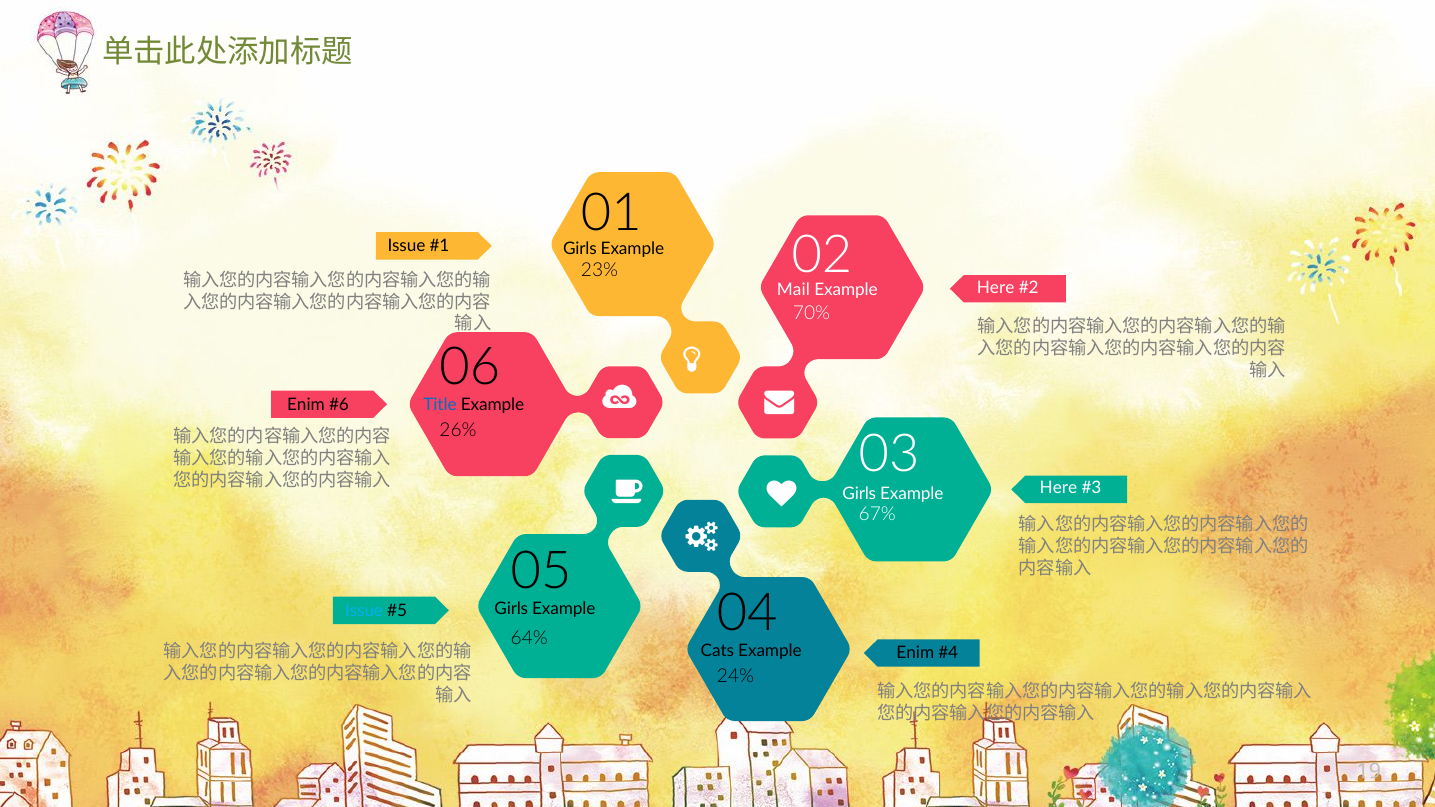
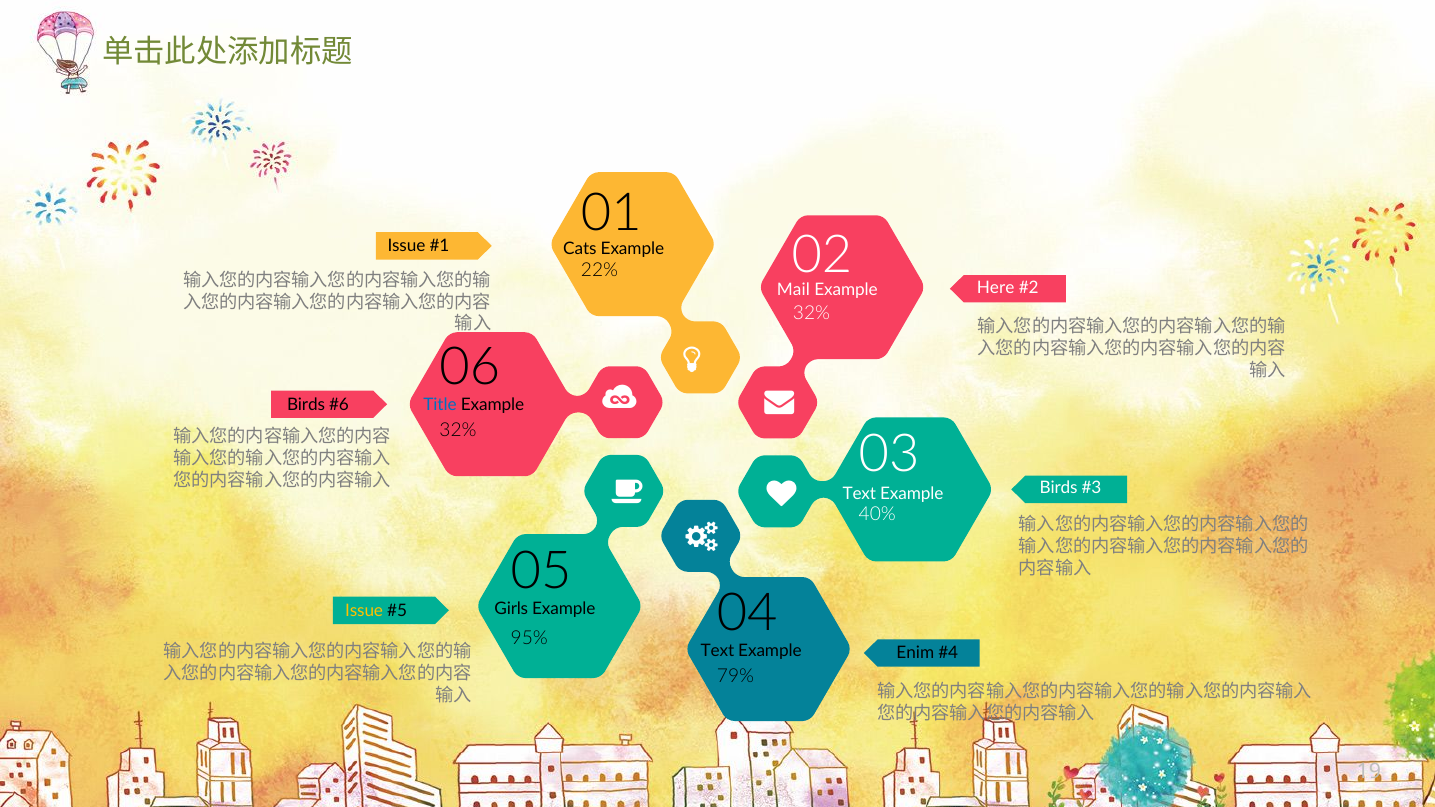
Girls: Girls -> Cats (580, 249)
23%: 23% -> 22% (600, 270)
70%: 70% -> 32% (812, 313)
Enim: Enim -> Birds (306, 405)
26%: 26% -> 32% (458, 430)
Here: Here -> Birds (1059, 488)
Girls: Girls -> Text (859, 494)
67%: 67% -> 40% (877, 515)
Issue colour: light blue -> yellow (364, 611)
64%: 64% -> 95% (529, 639)
Cats: Cats -> Text (717, 651)
24%: 24% -> 79% (735, 677)
